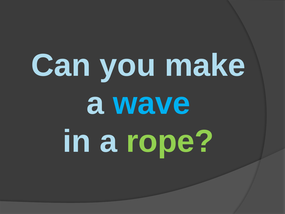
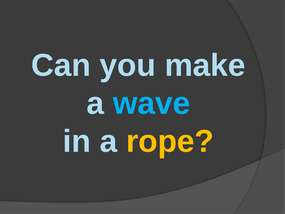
rope colour: light green -> yellow (170, 141)
